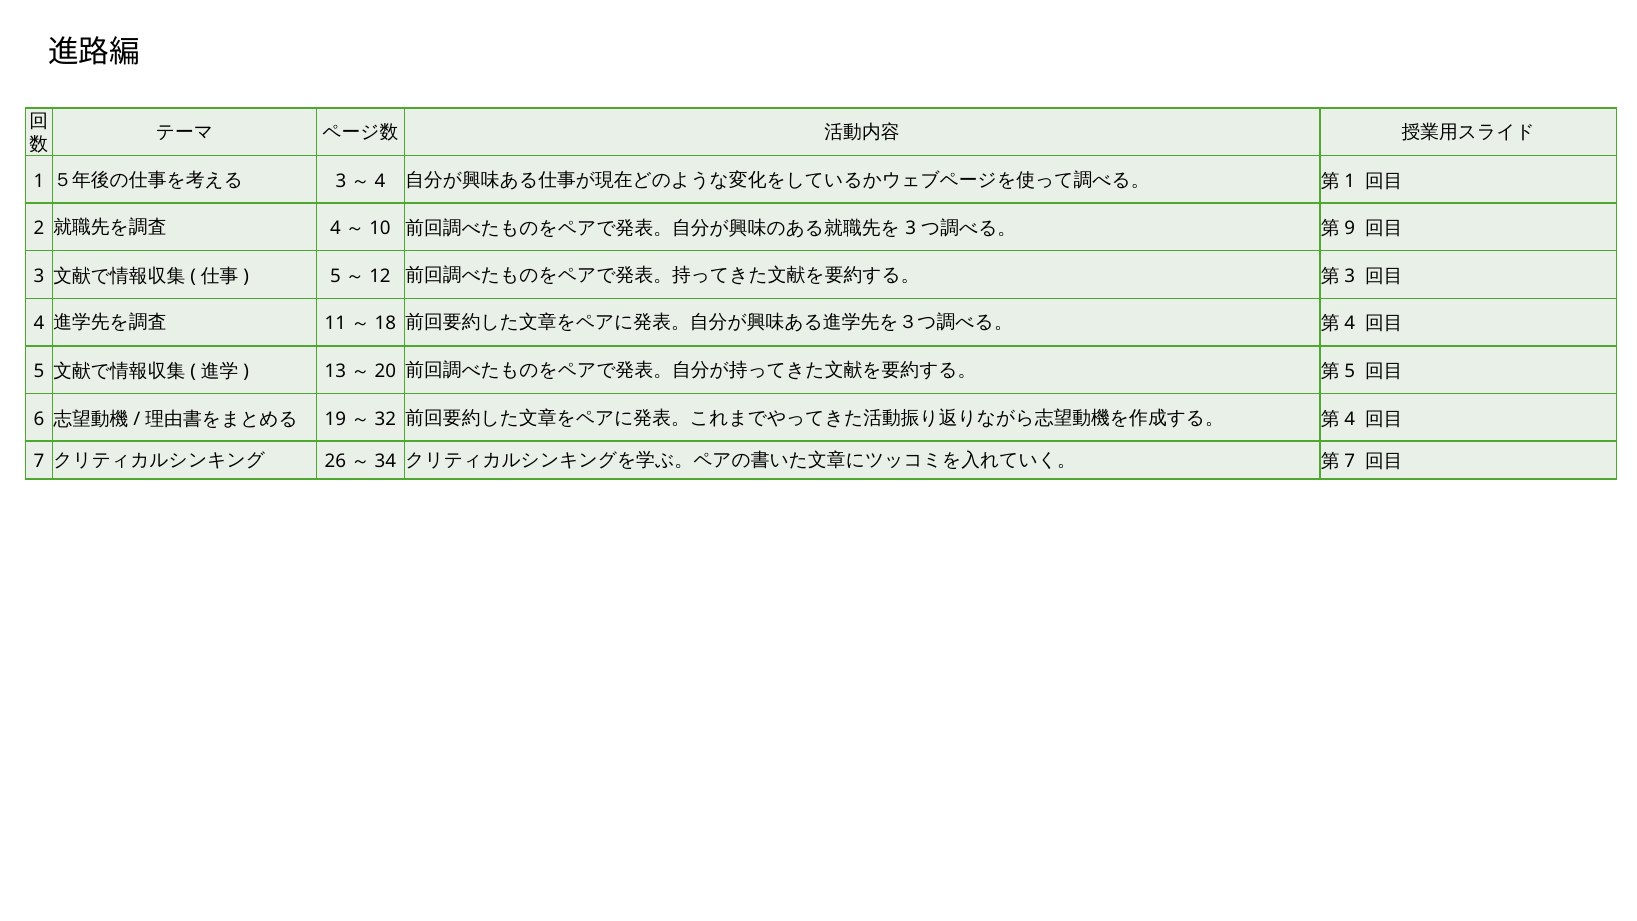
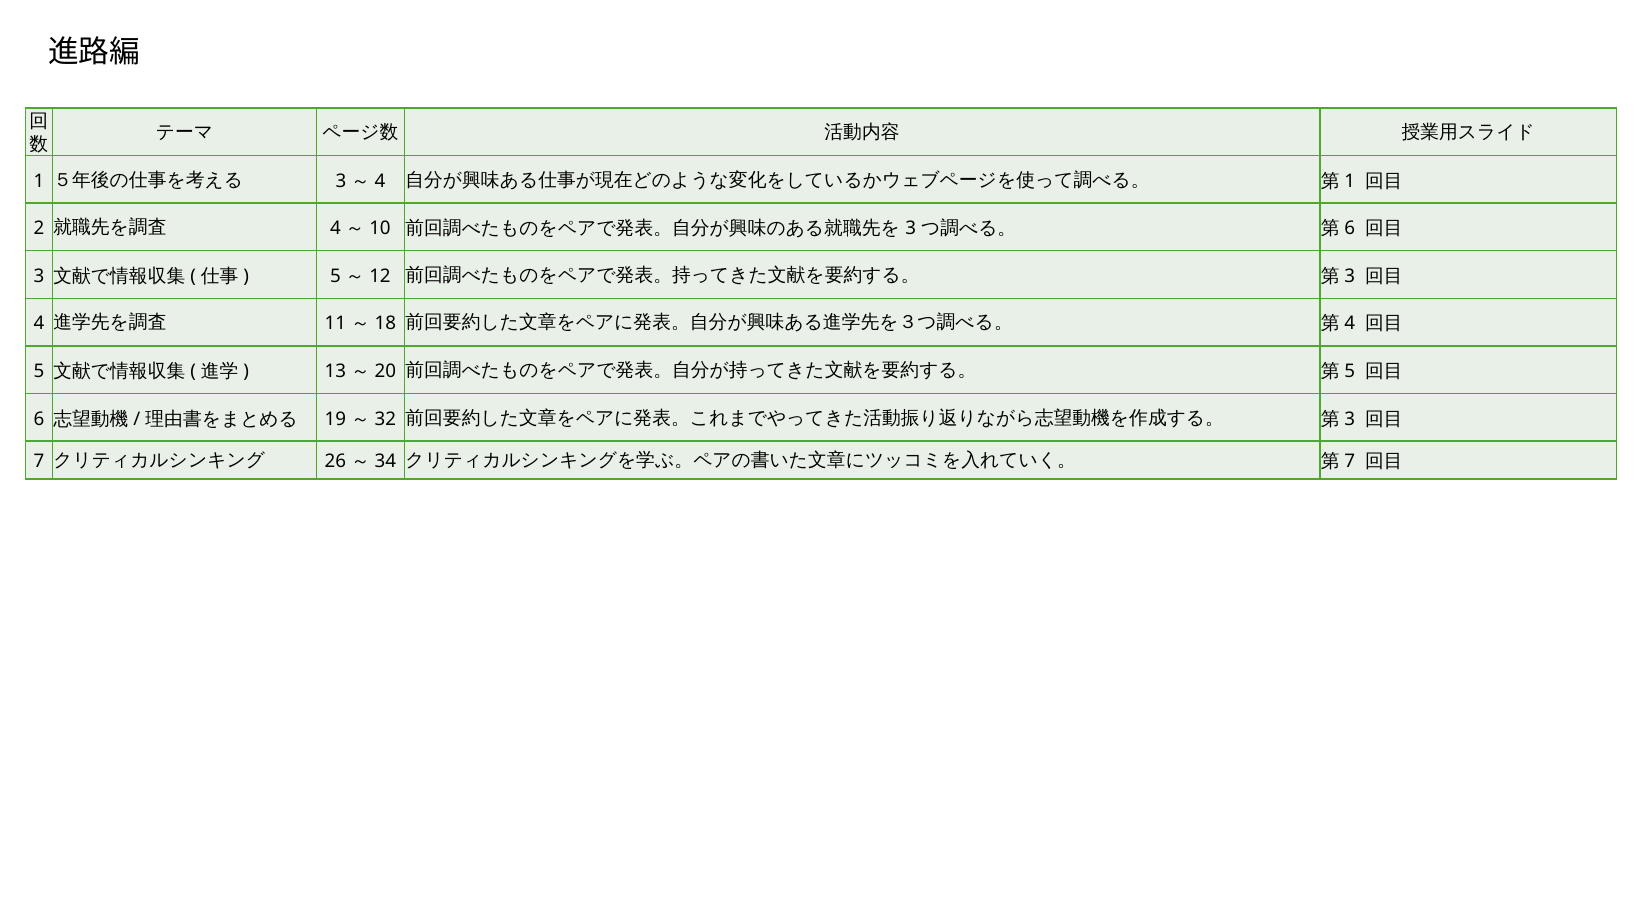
9: 9 -> 6 (1350, 228)
4: 4 -> 3 (1350, 419)
